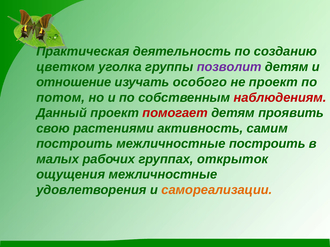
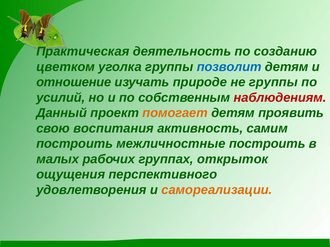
позволит colour: purple -> blue (229, 67)
особого: особого -> природе (200, 82)
не проект: проект -> группы (273, 82)
потом: потом -> усилий (61, 98)
помогает colour: red -> orange (175, 113)
растениями: растениями -> воспитания (114, 129)
ощущения межличностные: межличностные -> перспективного (163, 175)
